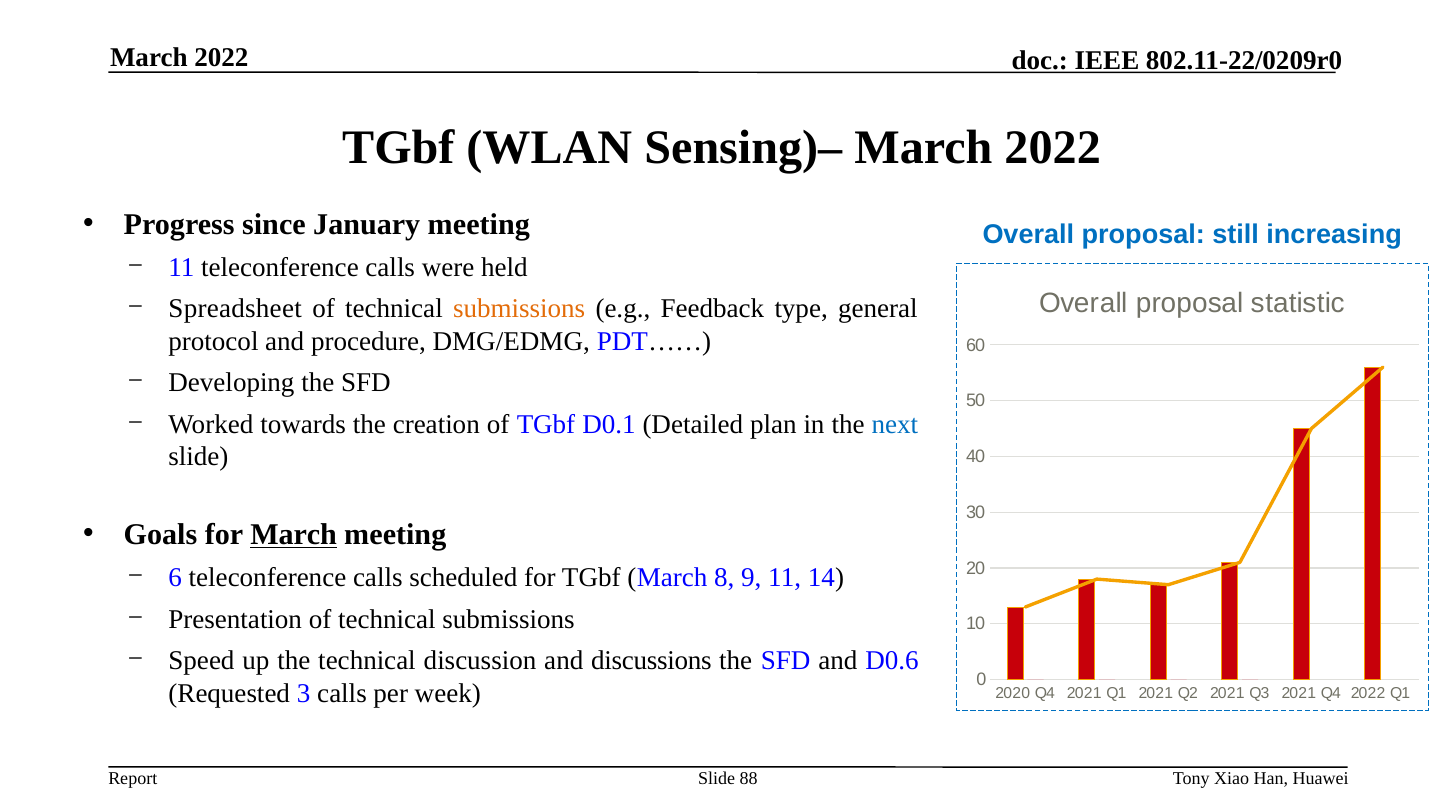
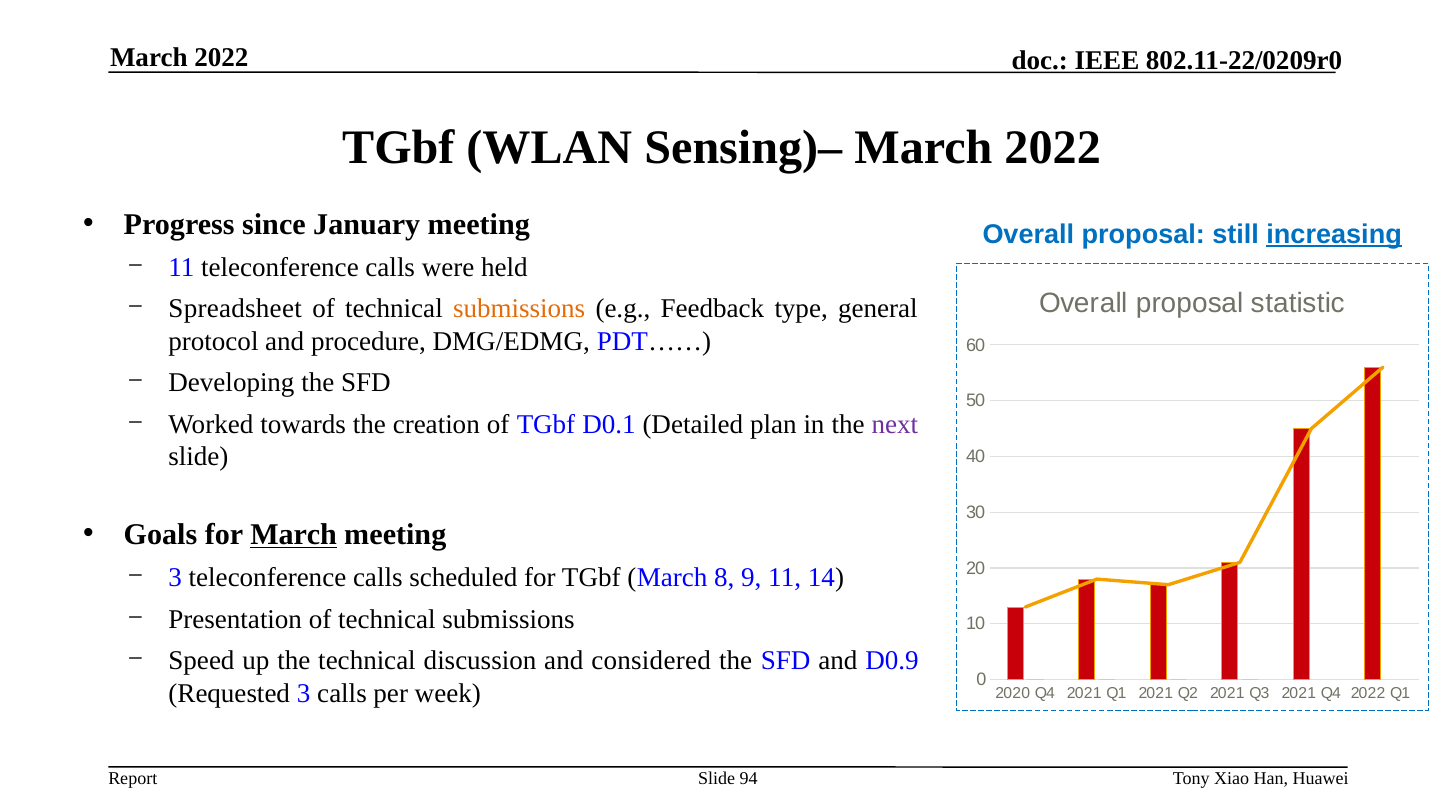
increasing underline: none -> present (1334, 234)
next colour: blue -> purple (895, 424)
6: 6 -> 3 (175, 578)
discussions: discussions -> considered (651, 661)
D0.6: D0.6 -> D0.9 (892, 661)
88: 88 -> 94 (749, 779)
